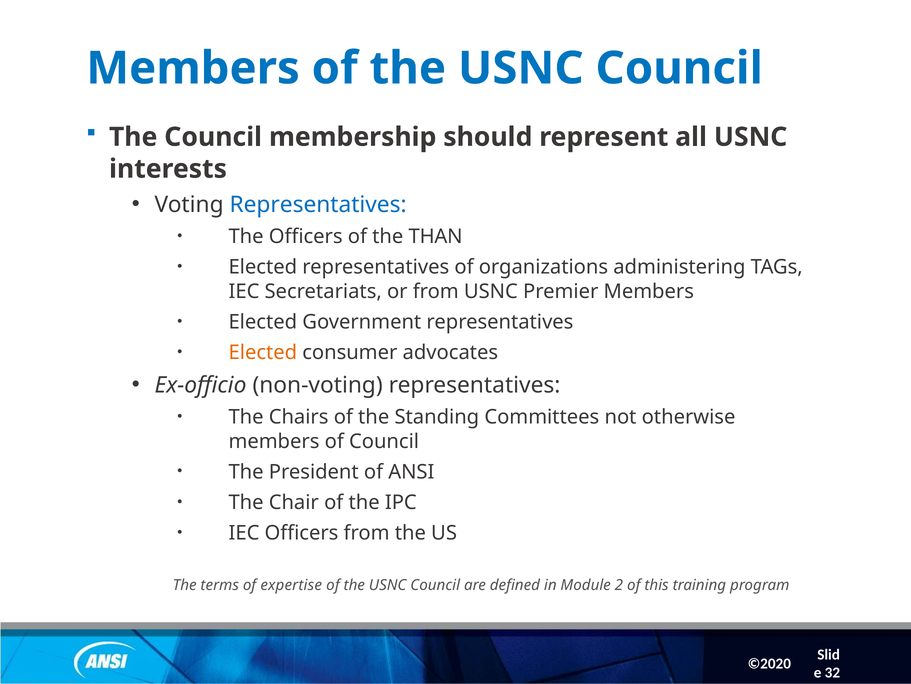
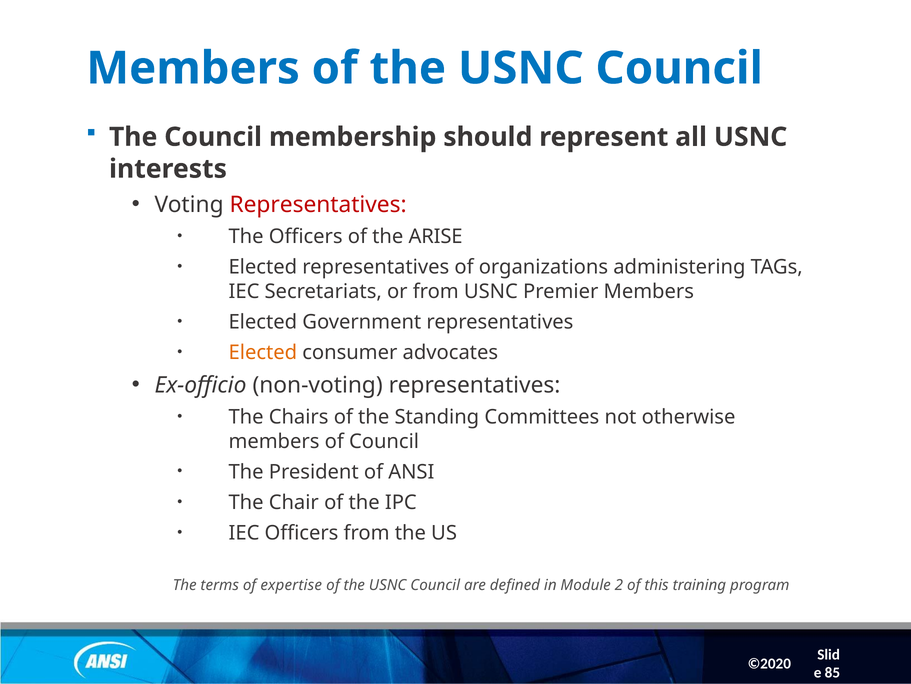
Representatives colour: blue -> red (318, 204)
THAN: THAN -> ARISE (436, 236)
32: 32 -> 85 (832, 672)
